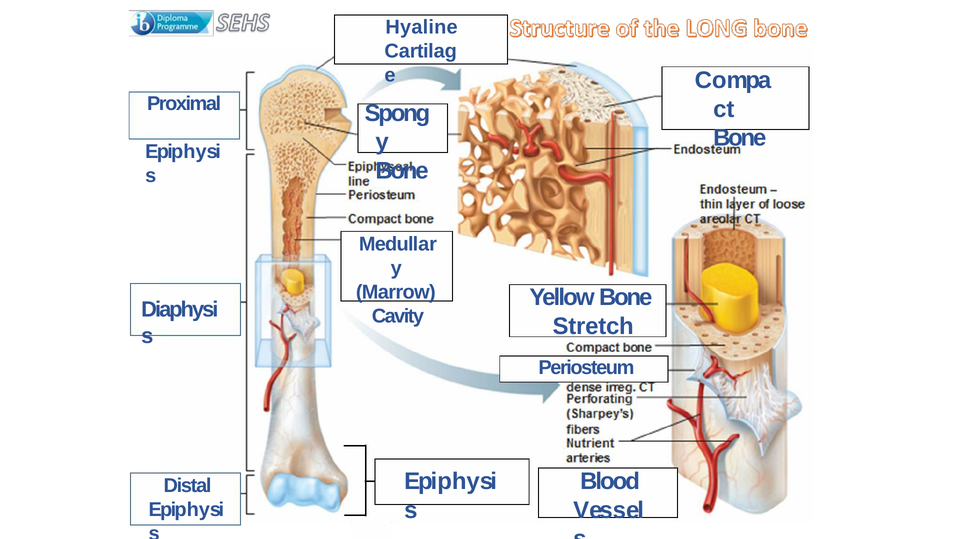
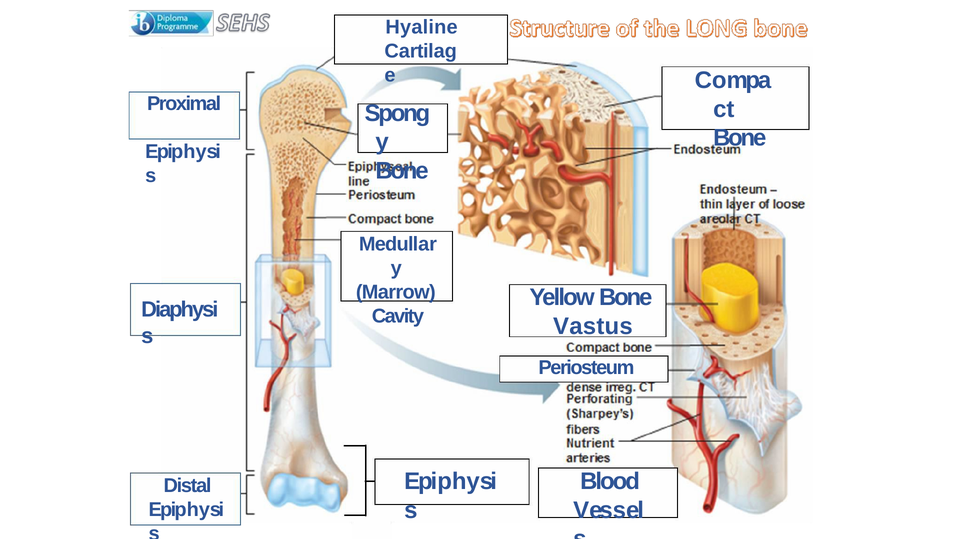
Stretch: Stretch -> Vastus (593, 326)
